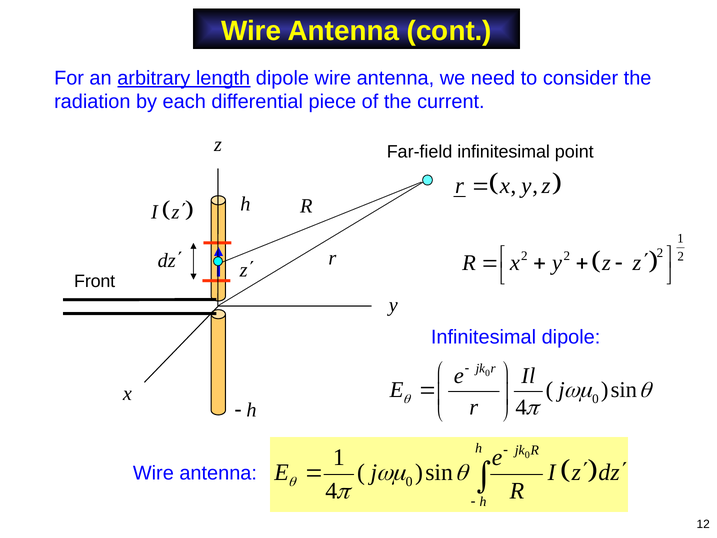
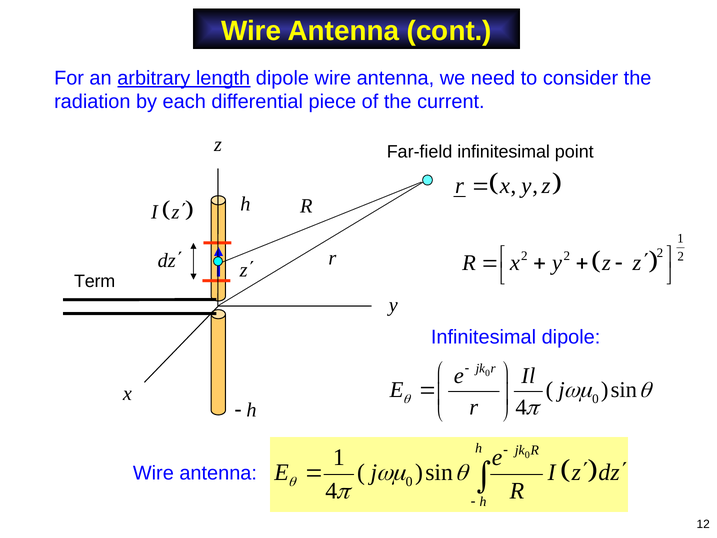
Front: Front -> Term (95, 281)
